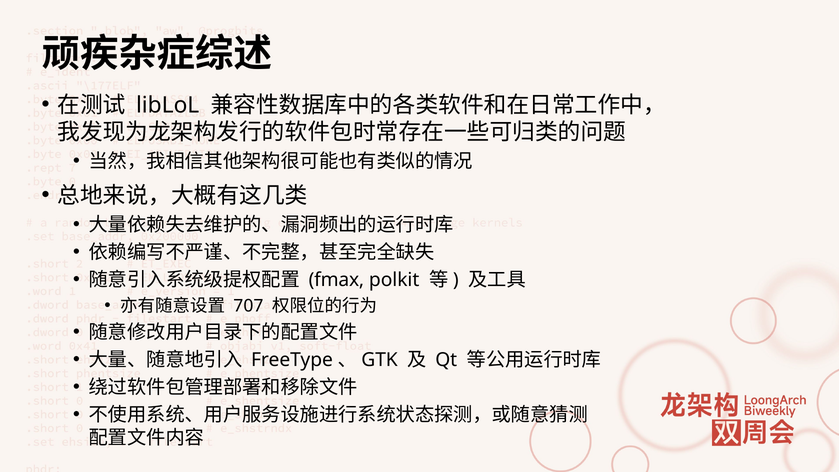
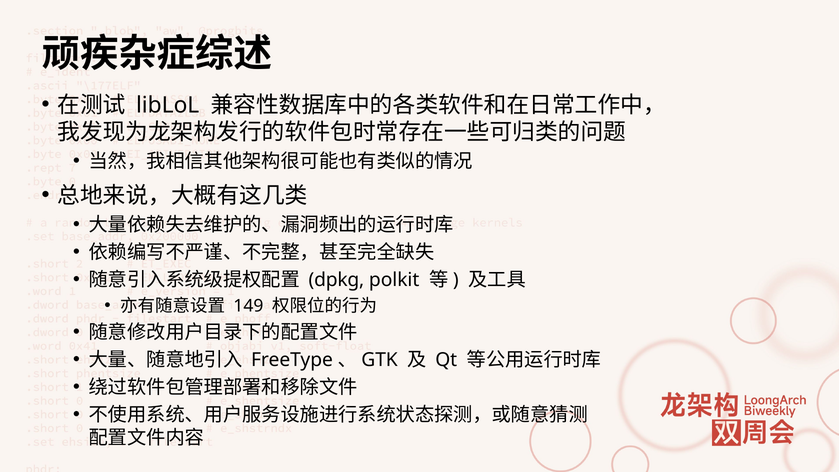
fmax: fmax -> dpkg (336, 280)
707: 707 -> 149 (248, 306)
